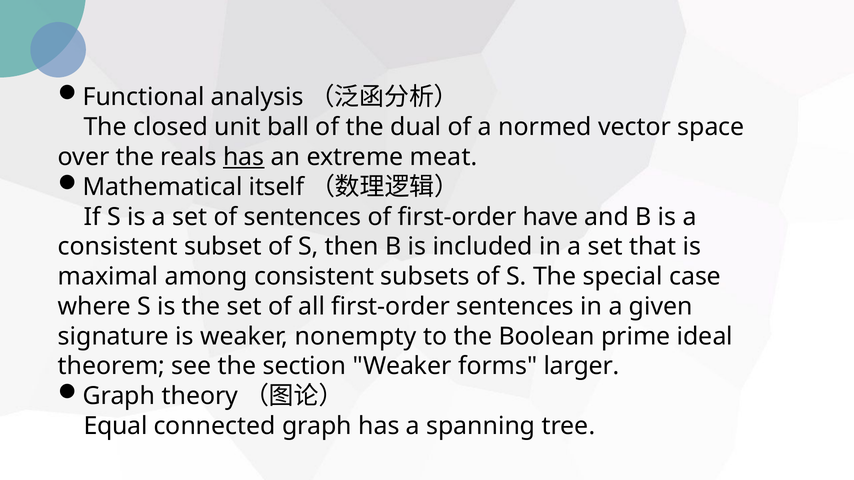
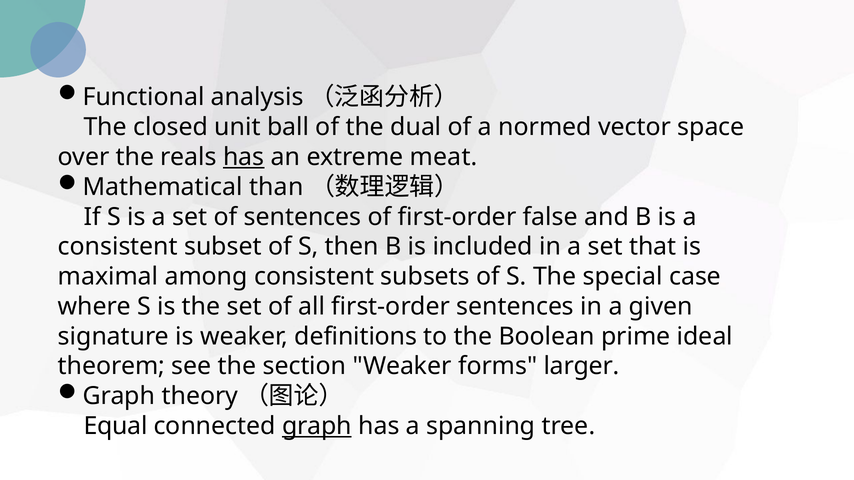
itself: itself -> than (276, 187)
have: have -> false (550, 217)
nonempty: nonempty -> definitions (356, 337)
graph underline: none -> present (317, 426)
